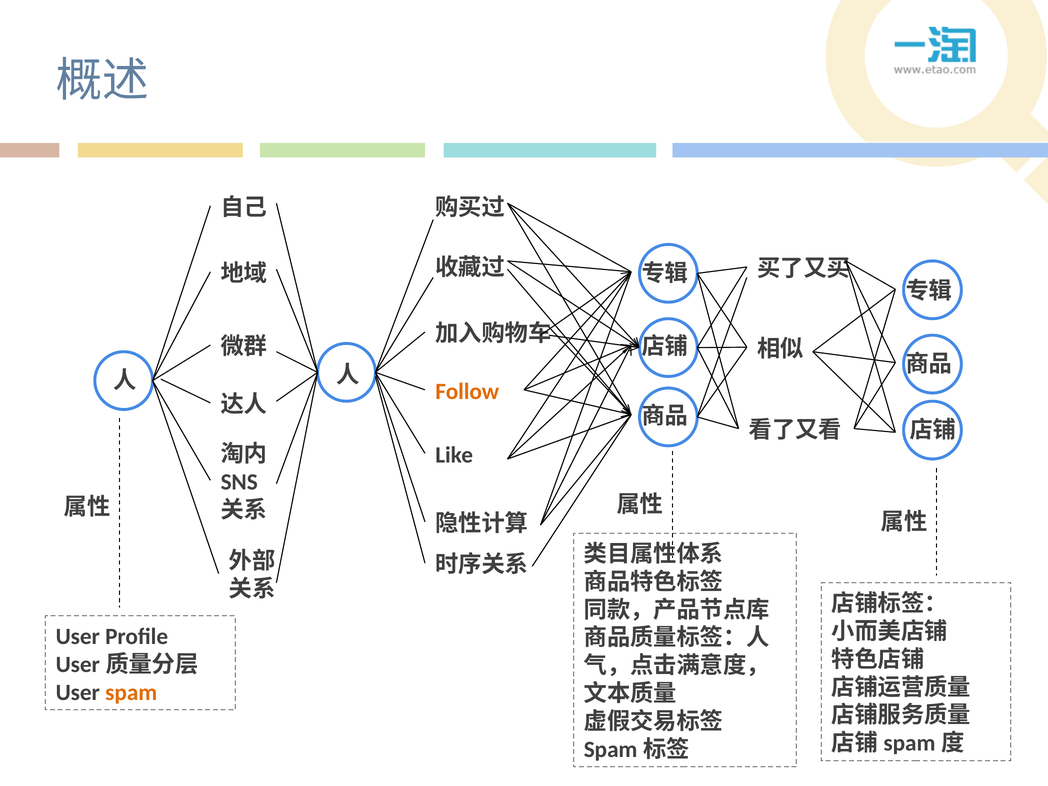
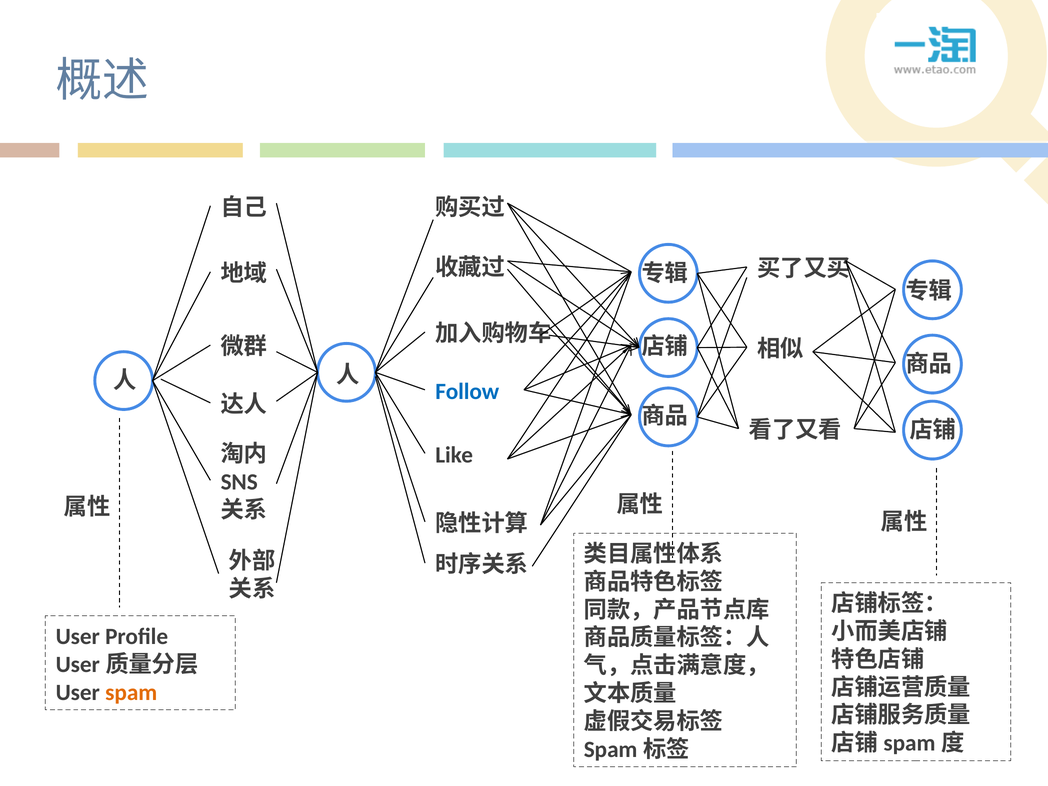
Follow colour: orange -> blue (467, 391)
